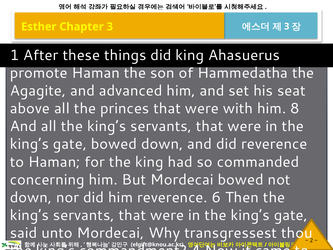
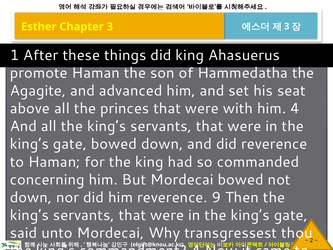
him 8: 8 -> 4 (295, 108)
6: 6 -> 9 (216, 197)
